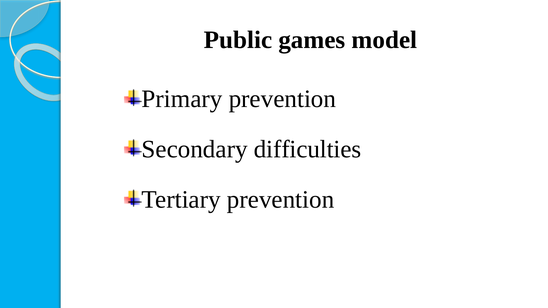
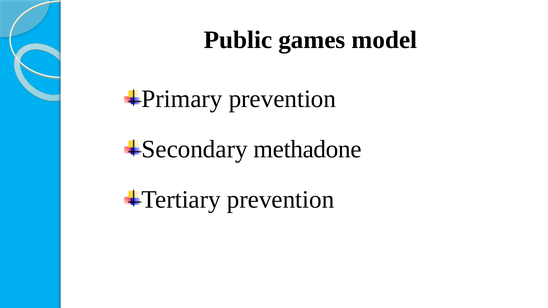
difficulties: difficulties -> methadone (308, 149)
